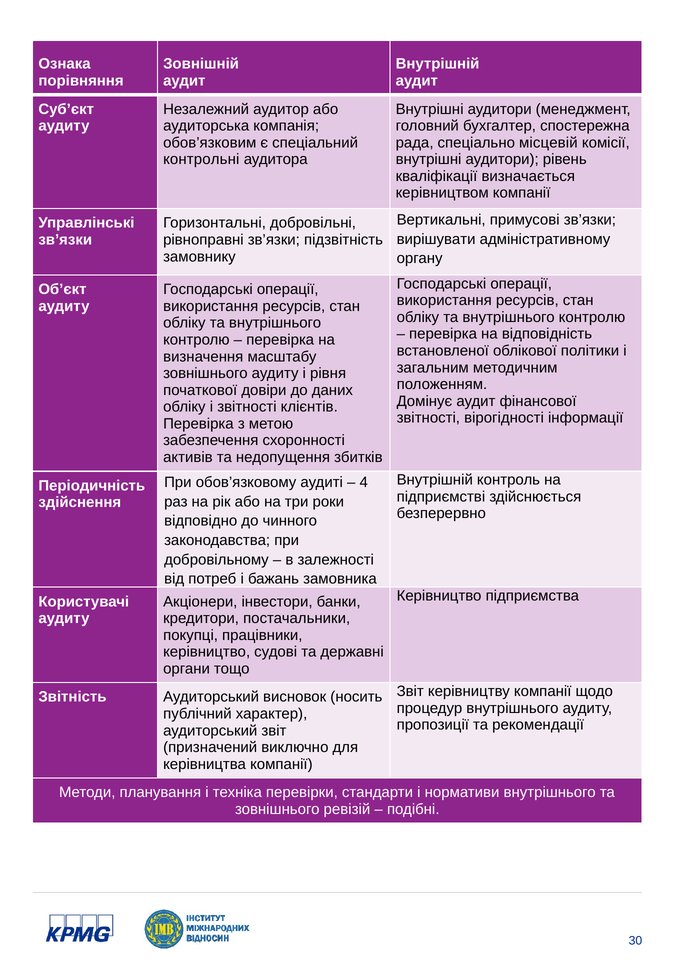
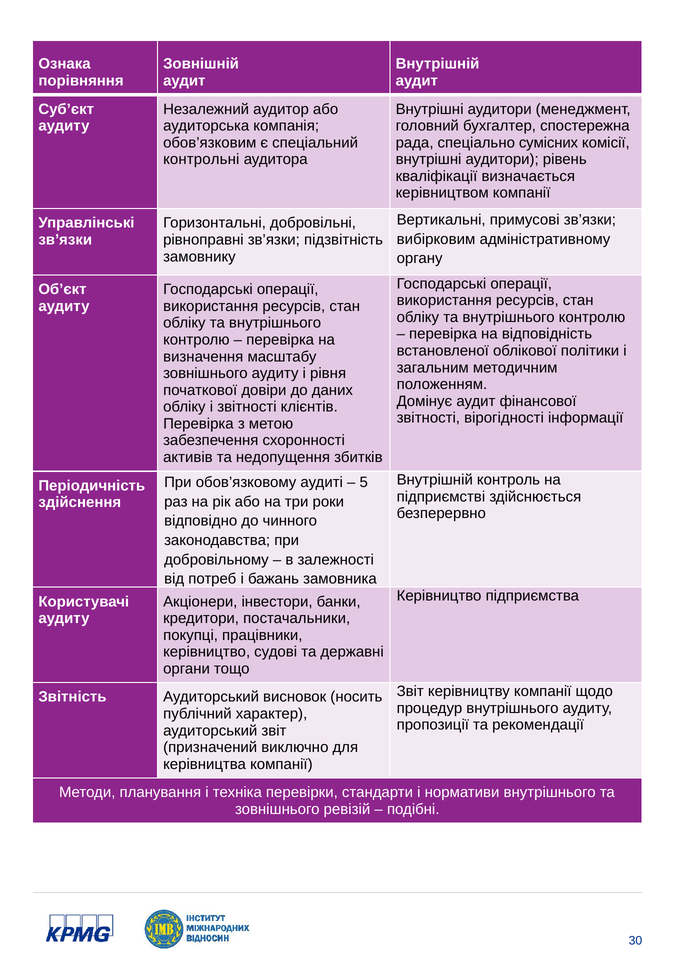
місцевій: місцевій -> сумісних (548, 143)
вирішувати: вирішувати -> вибірковим (436, 239)
4: 4 -> 5 (364, 482)
